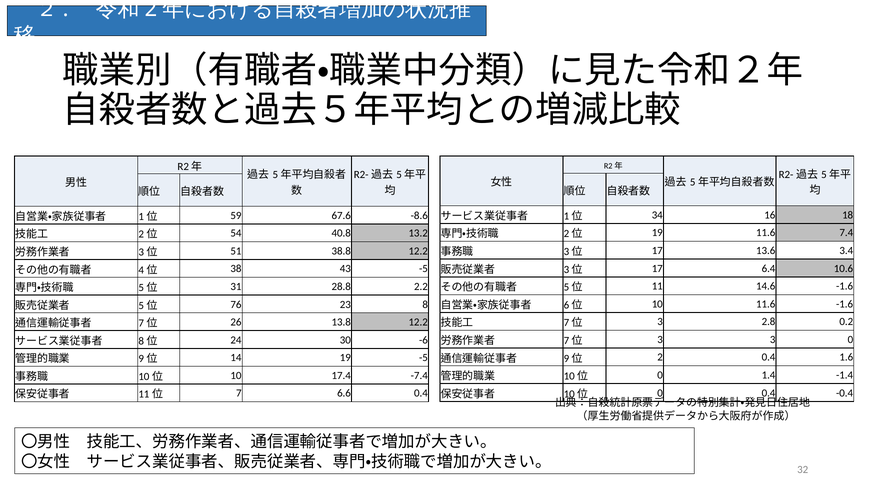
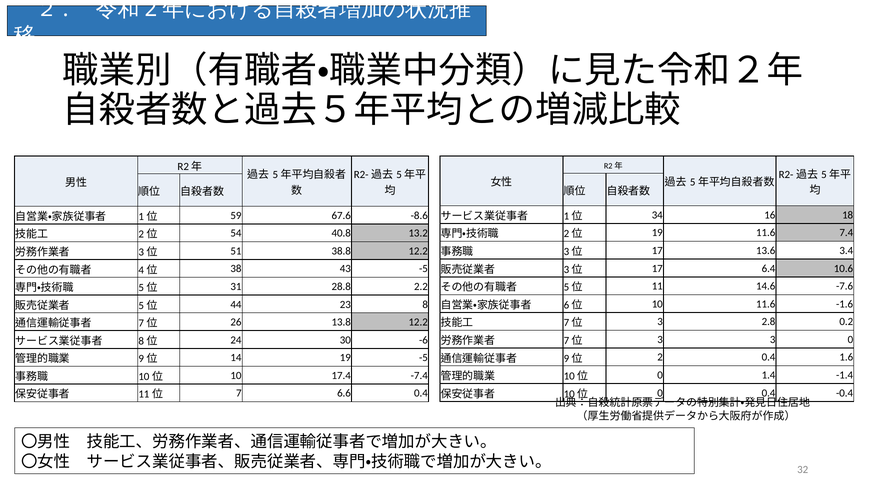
14.6 -1.6: -1.6 -> -7.6 (845, 286)
76: 76 -> 44 (236, 305)
